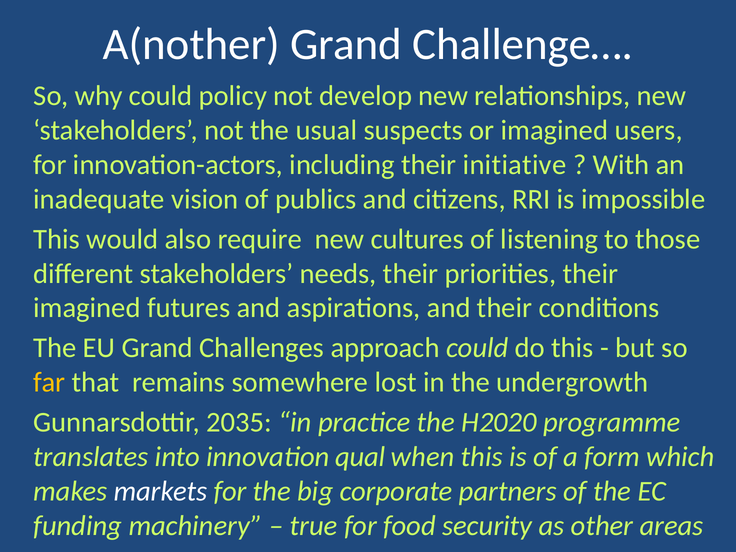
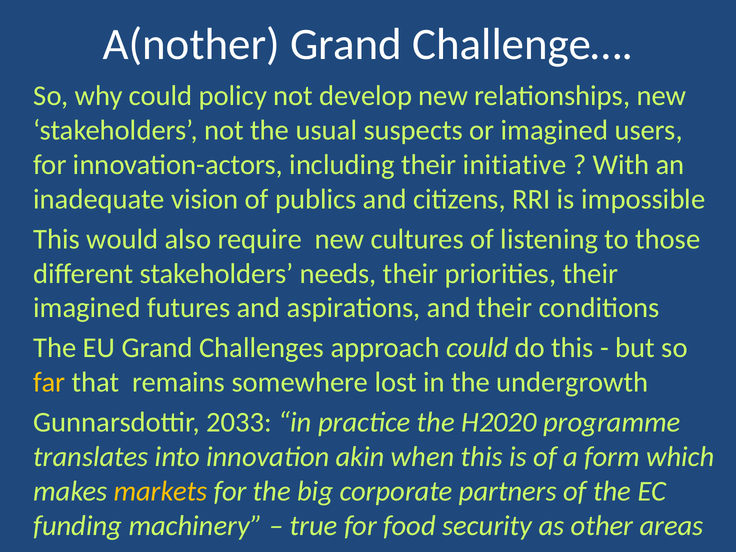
2035: 2035 -> 2033 (239, 423)
qual: qual -> akin (360, 457)
markets colour: white -> yellow (161, 491)
